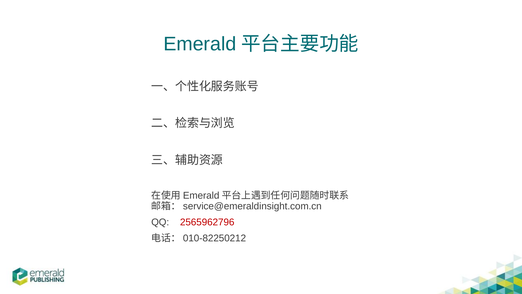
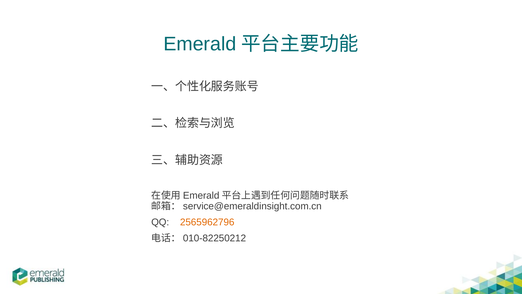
2565962796 colour: red -> orange (207, 222)
